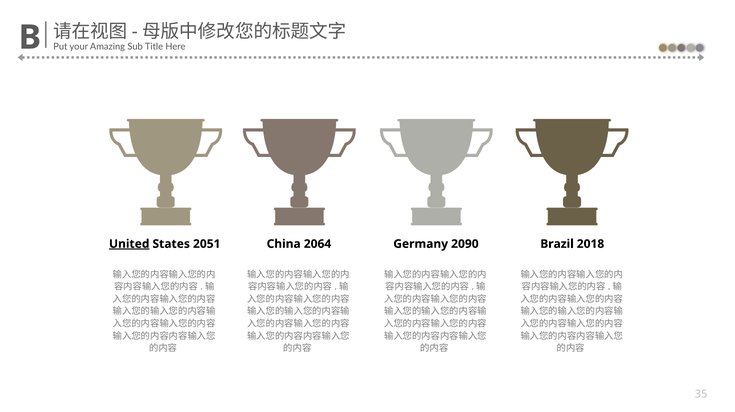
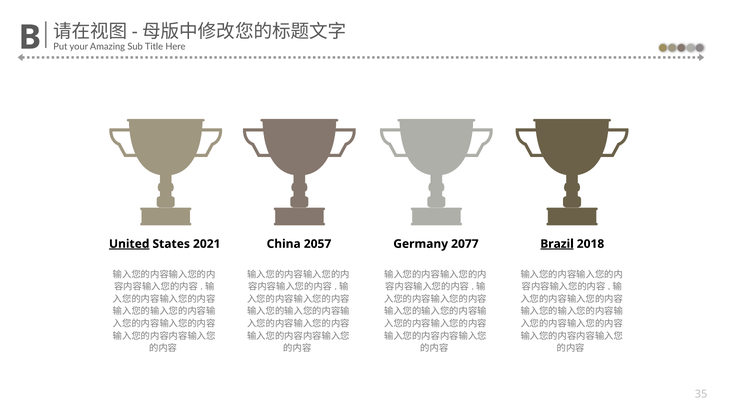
2051: 2051 -> 2021 (207, 244)
2064: 2064 -> 2057 (318, 244)
2090: 2090 -> 2077 (465, 244)
Brazil underline: none -> present (557, 244)
